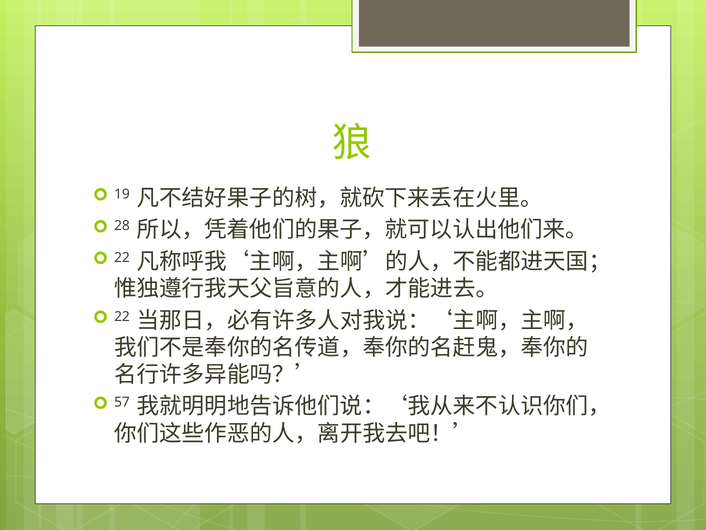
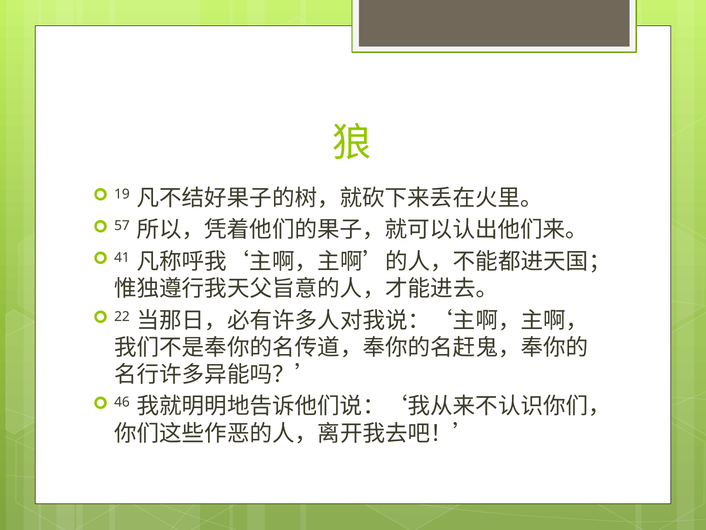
28: 28 -> 57 (122, 226)
22: 22 -> 41 (122, 257)
57: 57 -> 46 (122, 402)
